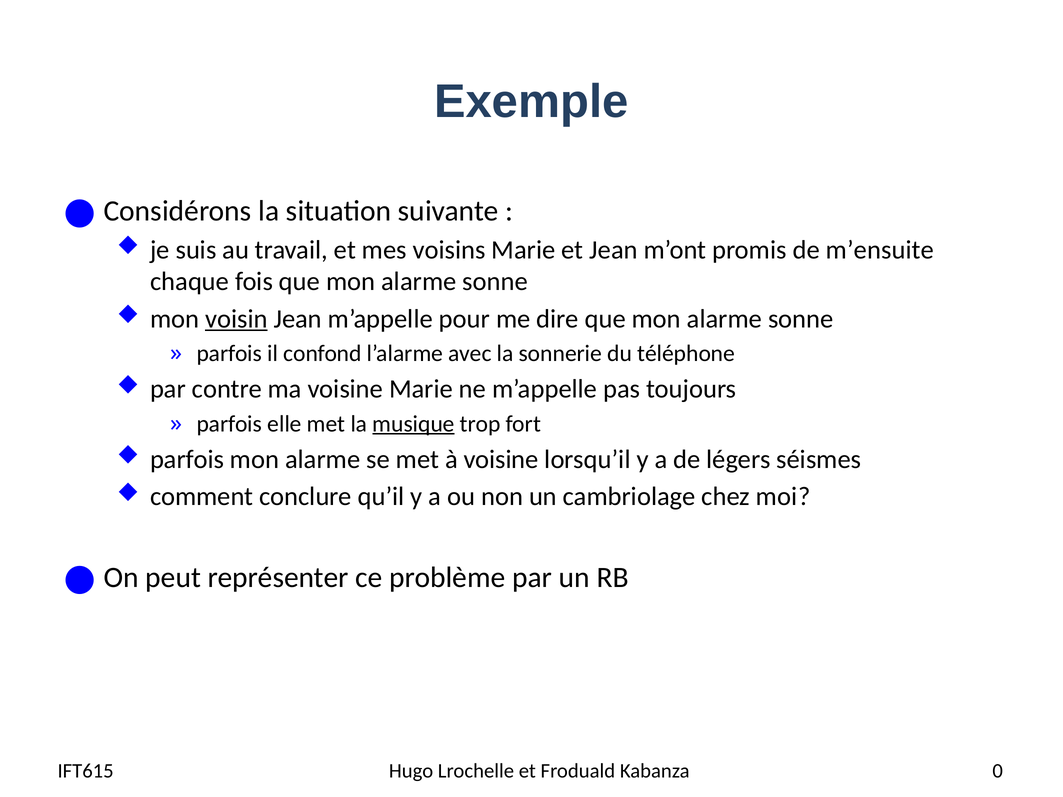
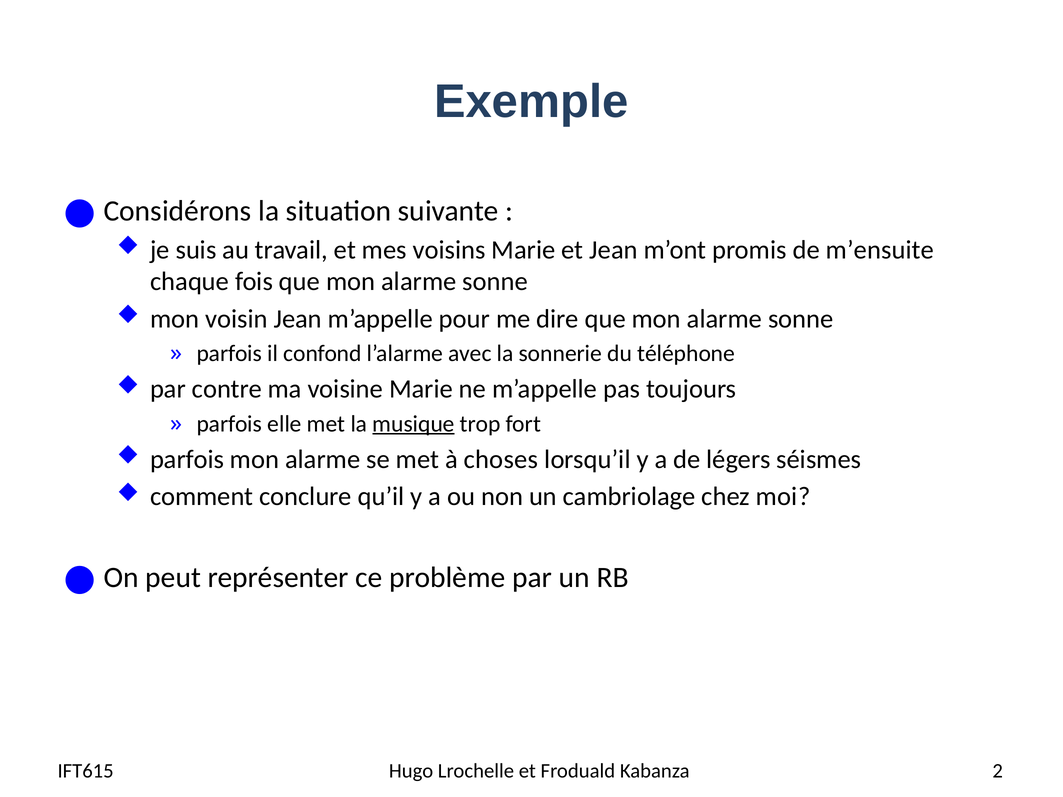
voisin underline: present -> none (236, 319)
à voisine: voisine -> choses (501, 460)
0: 0 -> 2 (998, 771)
